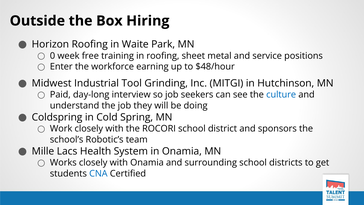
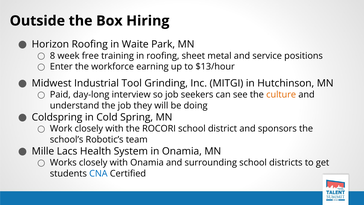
0: 0 -> 8 (53, 56)
$48/hour: $48/hour -> $13/hour (215, 67)
culture colour: blue -> orange (281, 95)
